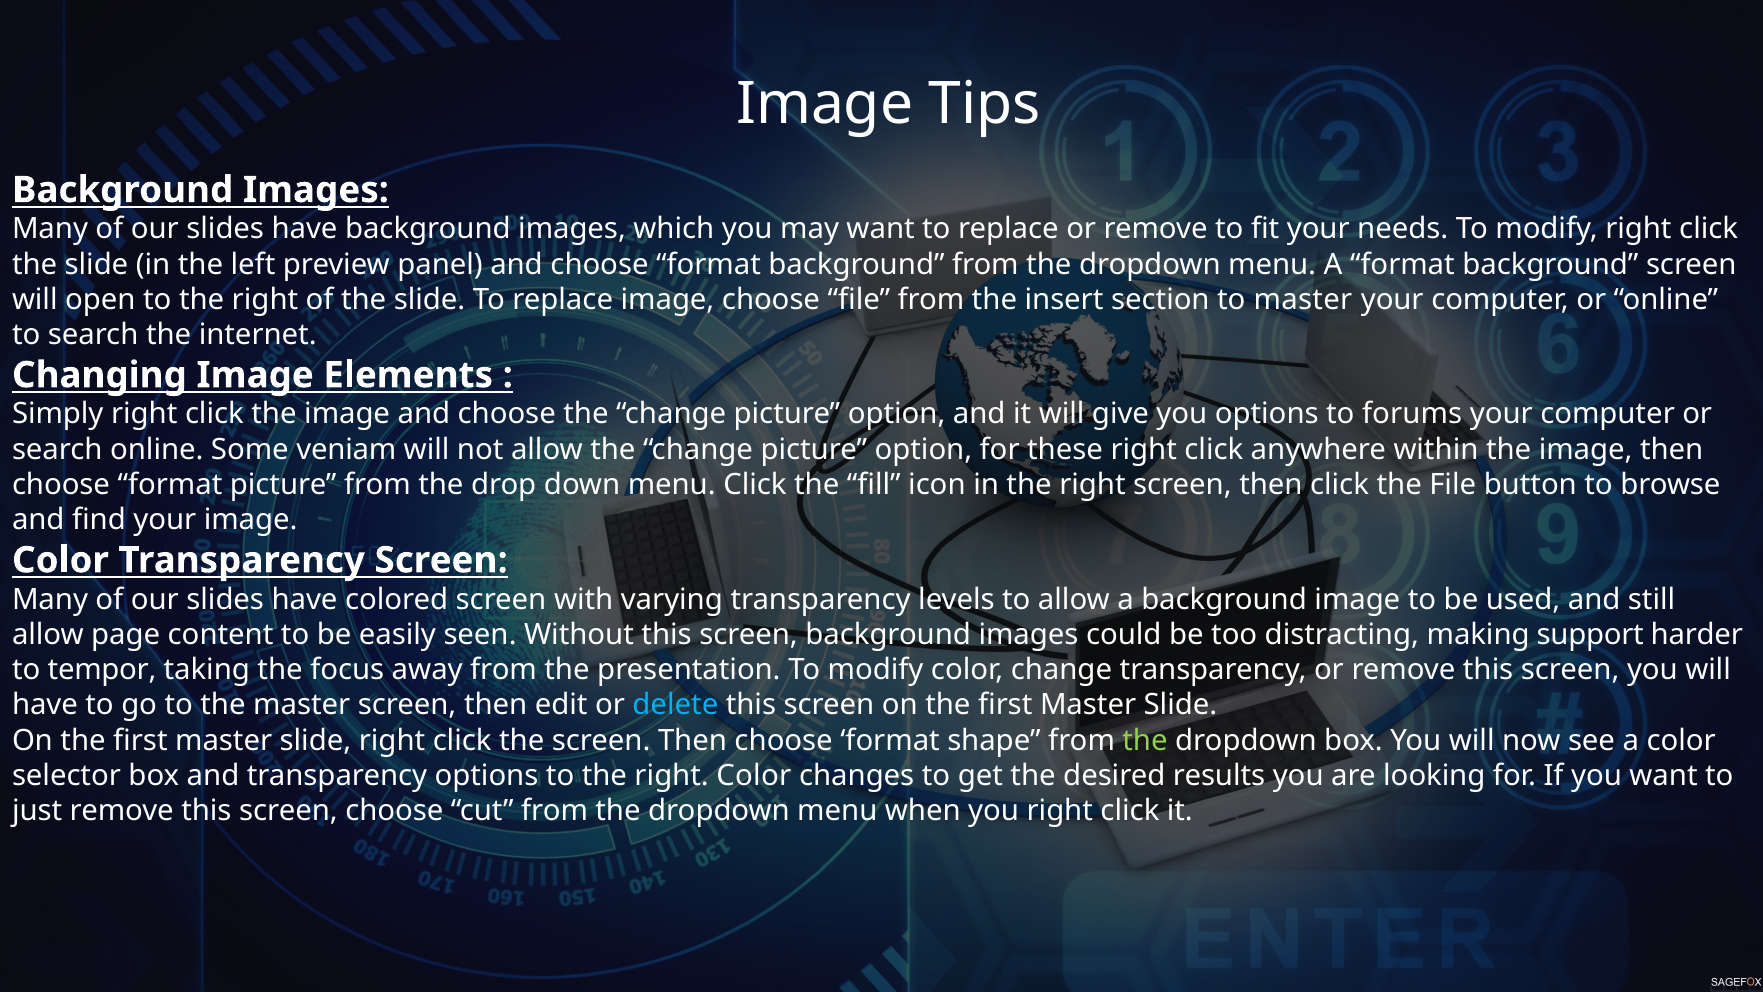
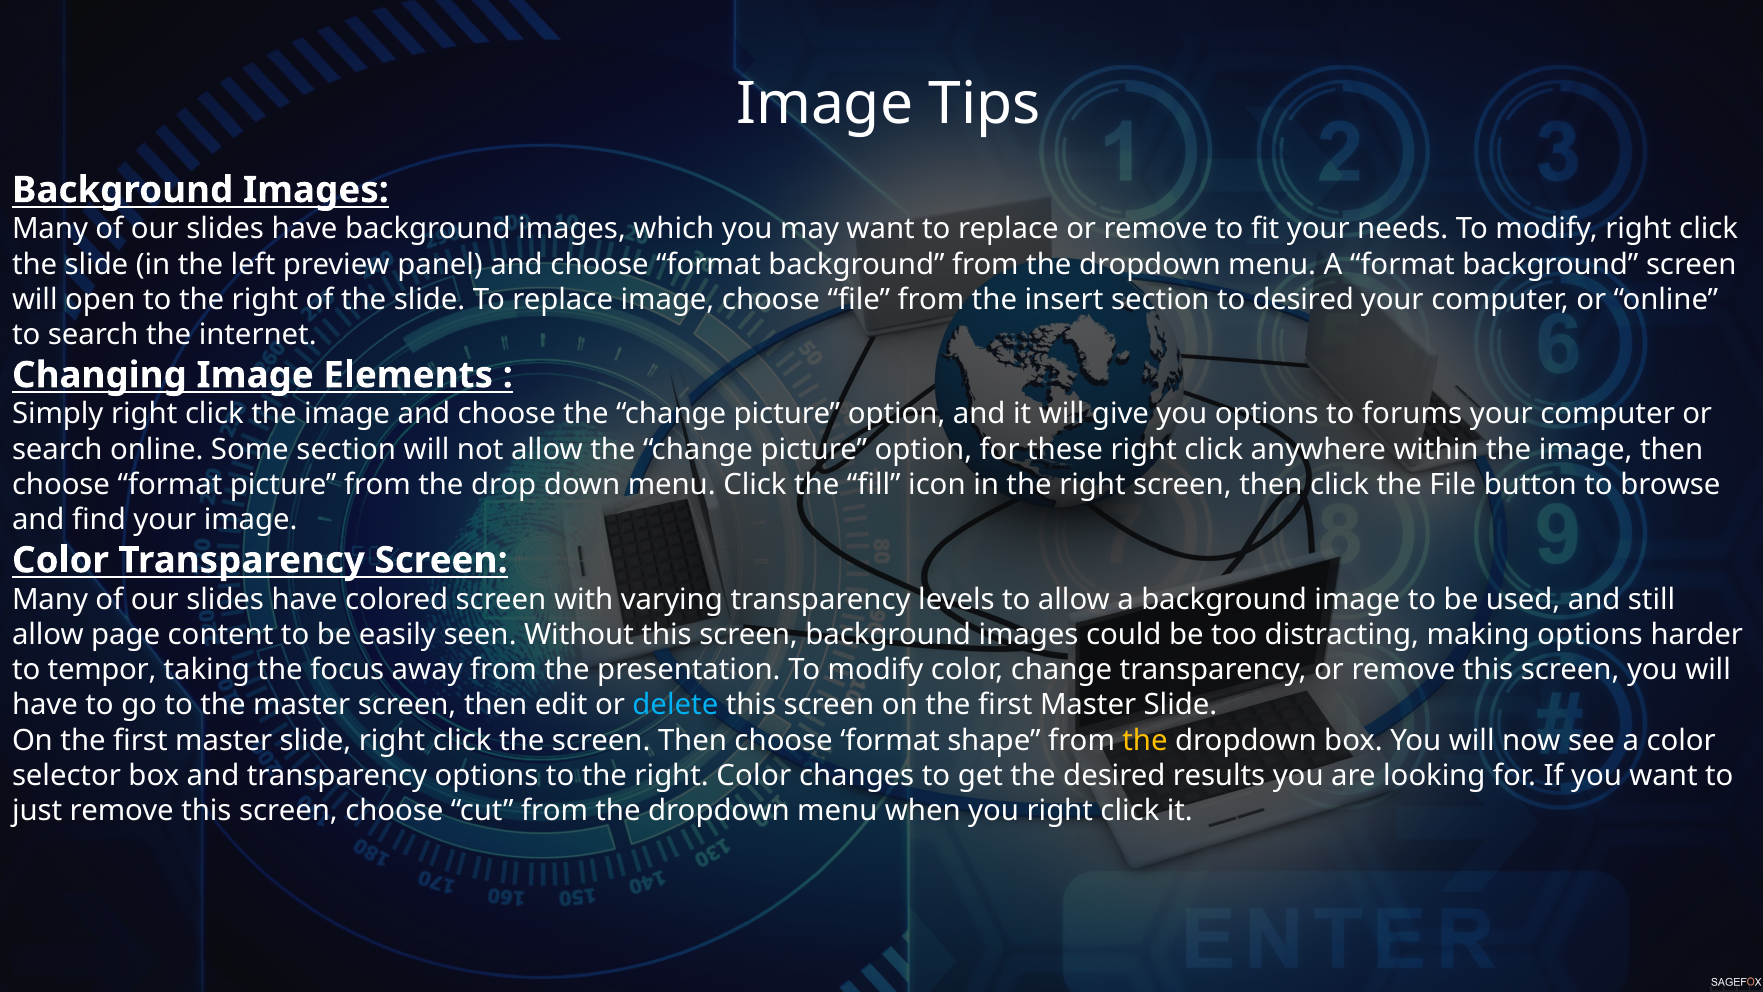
to master: master -> desired (1303, 300)
Some veniam: veniam -> section (346, 449)
making support: support -> options (1590, 634)
the colour: light green -> yellow (1145, 740)
